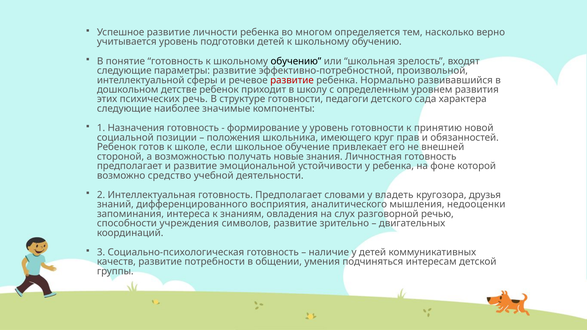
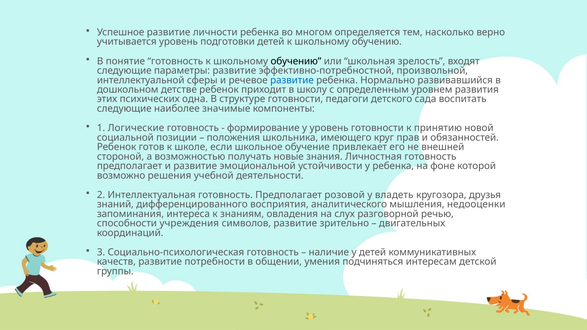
развитие colour: red -> blue (292, 80)
речь: речь -> одна (195, 99)
характера: характера -> воспитать (463, 99)
Назначения: Назначения -> Логические (136, 128)
средство: средство -> решения (170, 176)
словами: словами -> розовой (345, 195)
